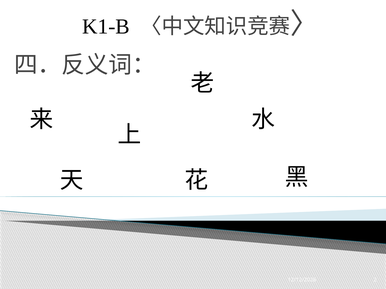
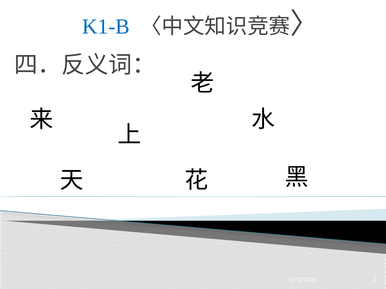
K1-B colour: black -> blue (106, 27)
